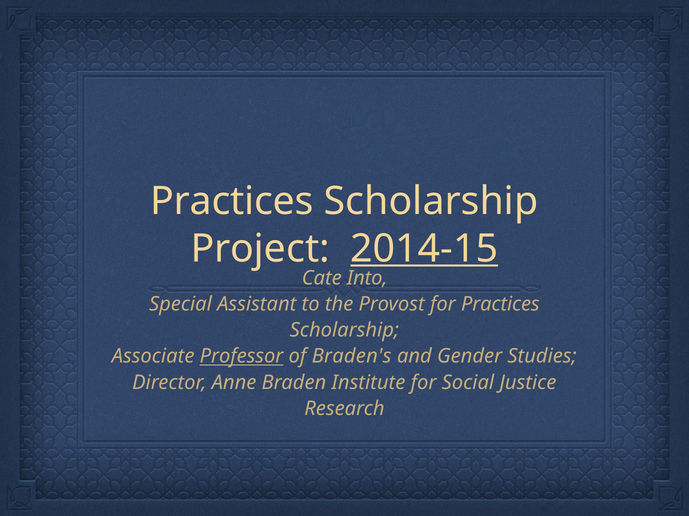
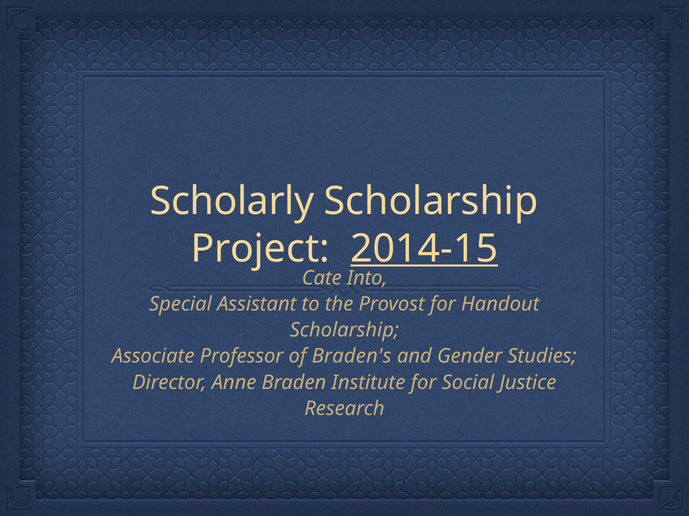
Practices: Practices -> Scholarly (232, 202)
for Practices: Practices -> Handout (500, 304)
Professor underline: present -> none (242, 357)
